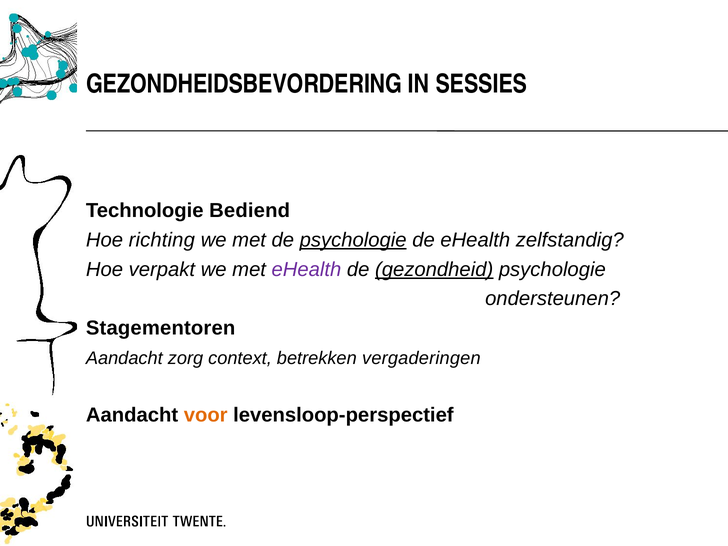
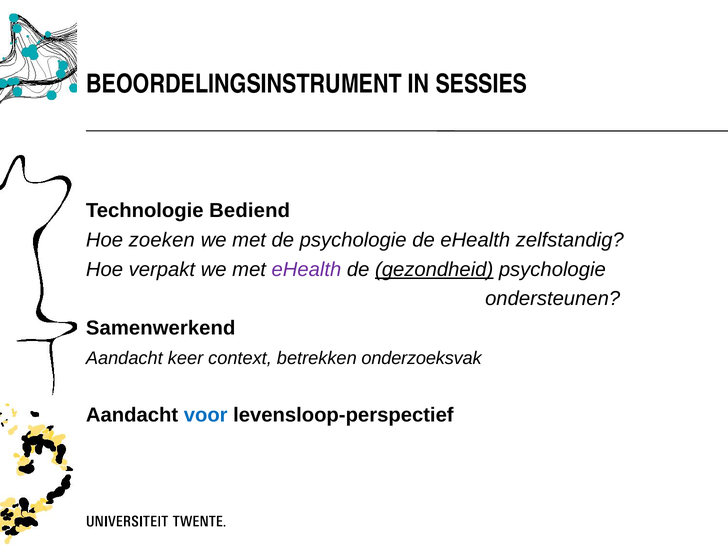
GEZONDHEIDSBEVORDERING: GEZONDHEIDSBEVORDERING -> BEOORDELINGSINSTRUMENT (244, 84)
richting: richting -> zoeken (162, 240)
psychologie underline: present -> none (353, 240)
Stagementoren: Stagementoren -> Samenwerkend (161, 328)
zorg: zorg -> keer (186, 358)
vergaderingen: vergaderingen -> onderzoeksvak (422, 358)
voor colour: orange -> blue (206, 415)
